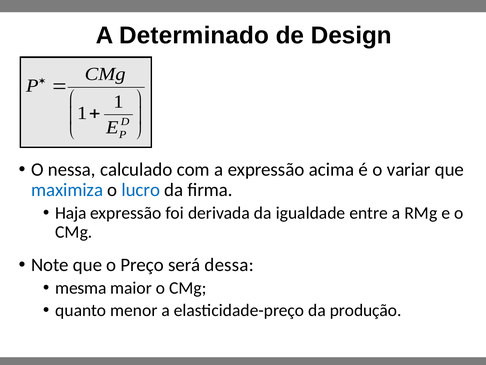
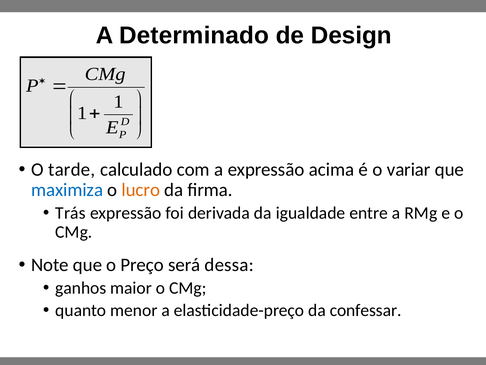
nessa: nessa -> tarde (72, 169)
lucro colour: blue -> orange (141, 190)
Haja: Haja -> Trás (71, 213)
mesma: mesma -> ganhos (81, 288)
produção: produção -> confessar (366, 310)
